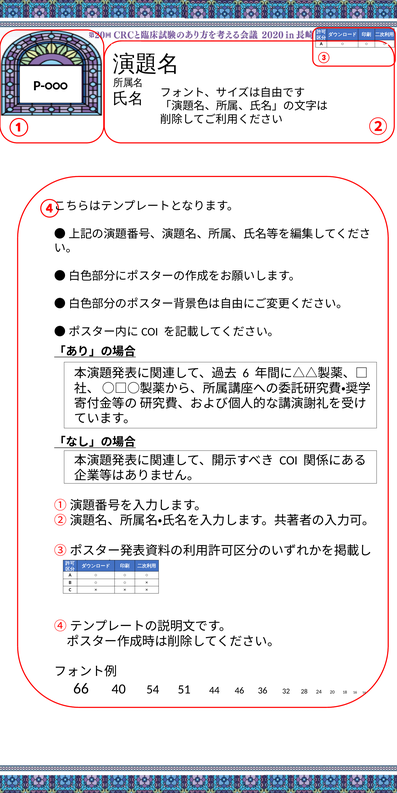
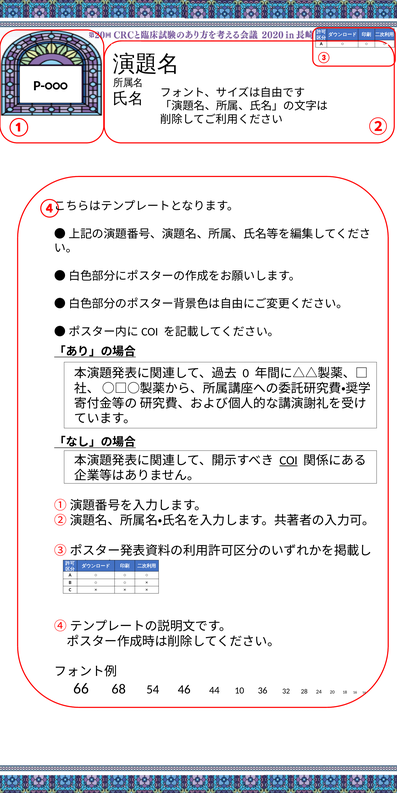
6: 6 -> 0 (246, 373)
COI underline: none -> present (289, 460)
40: 40 -> 68 (119, 689)
51: 51 -> 46 (184, 689)
46: 46 -> 10 (239, 690)
